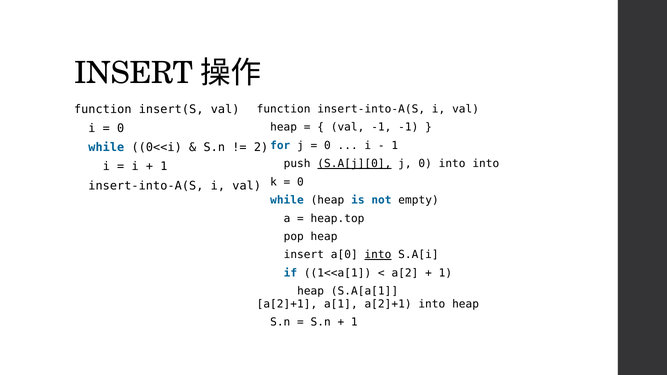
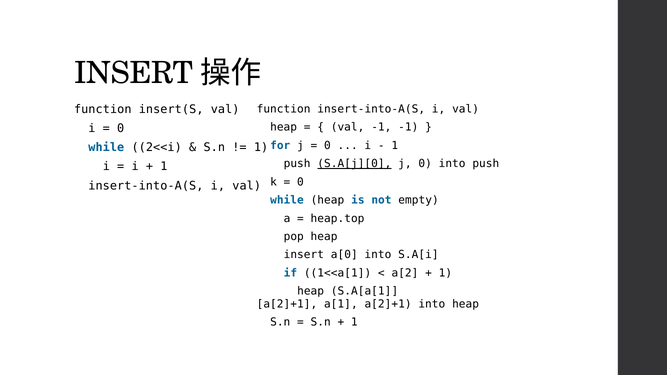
0<<i: 0<<i -> 2<<i (157, 148)
2: 2 -> 1 (261, 148)
into into: into -> push (486, 164)
into underline: present -> none (378, 255)
